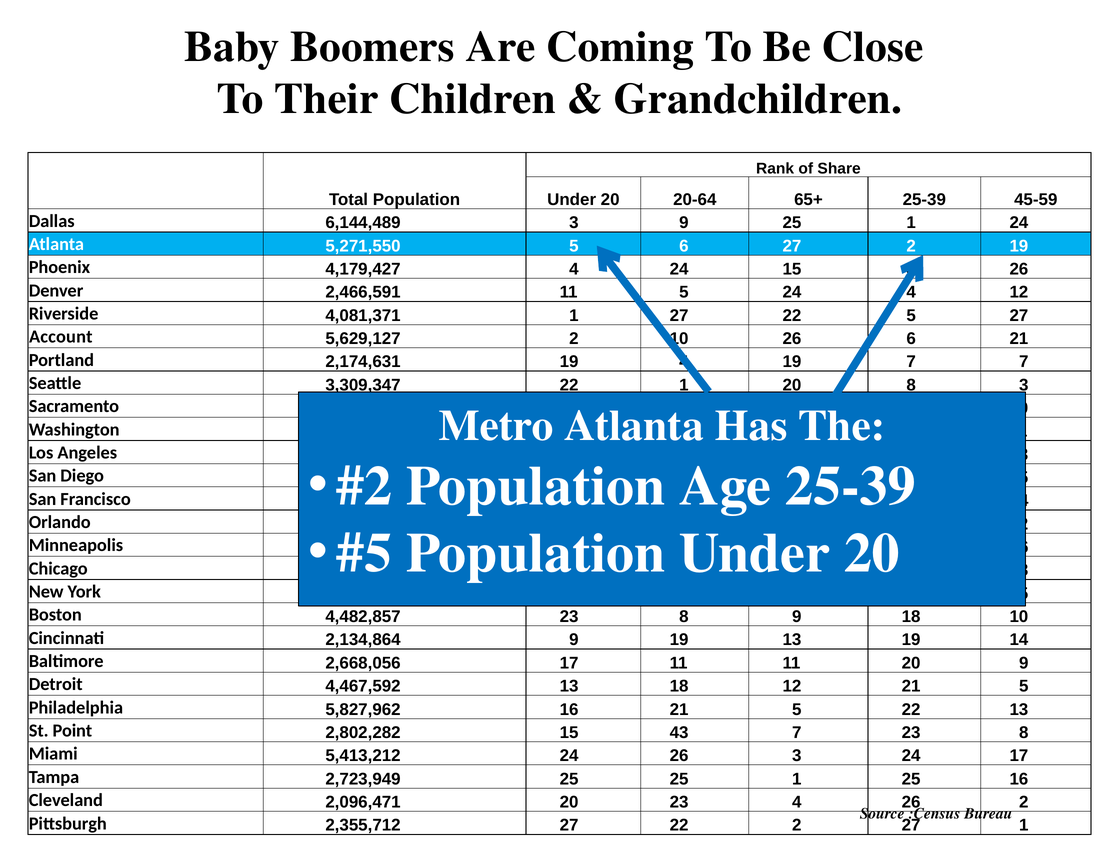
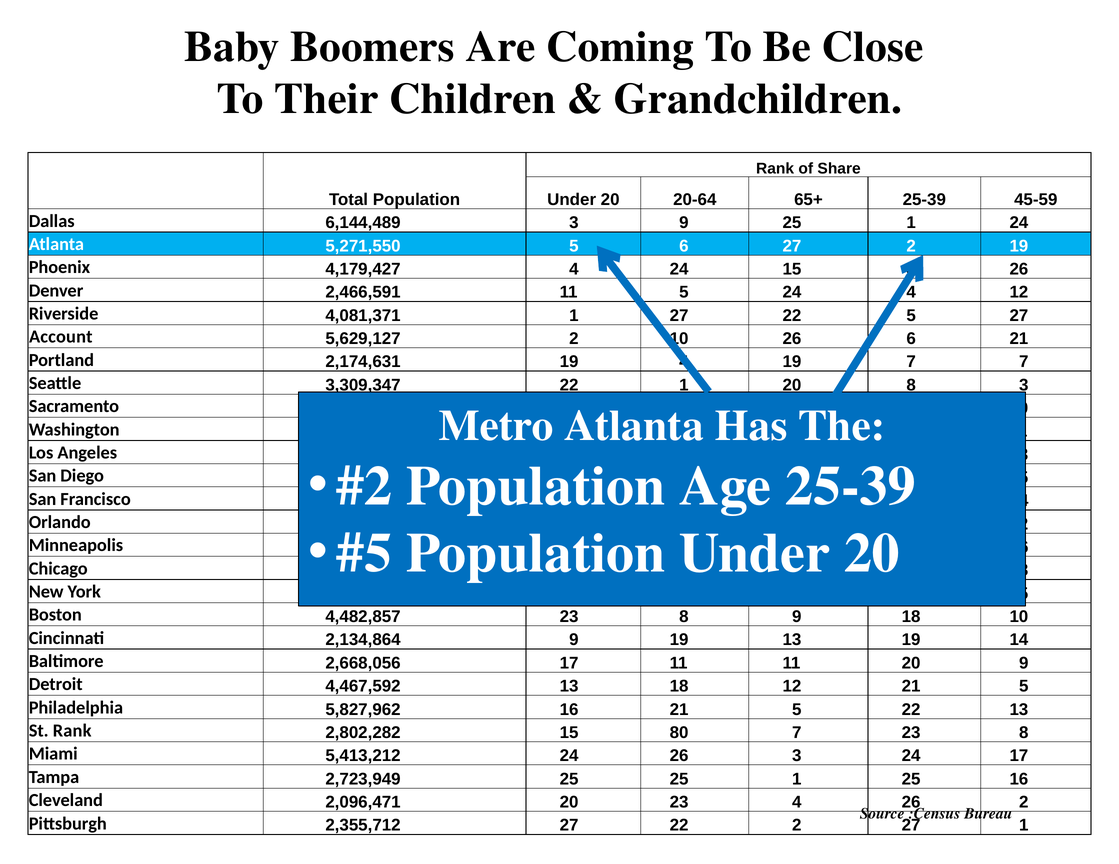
St Point: Point -> Rank (72, 731)
43: 43 -> 80 (679, 733)
